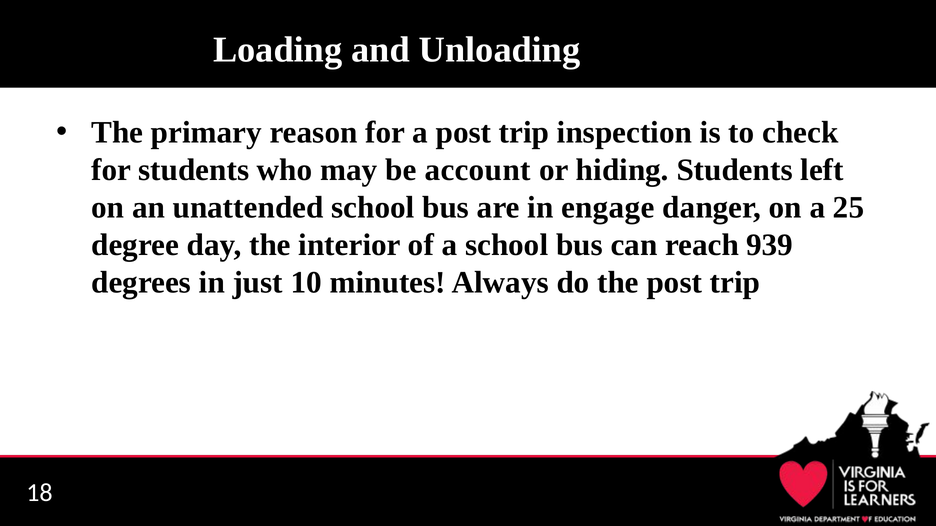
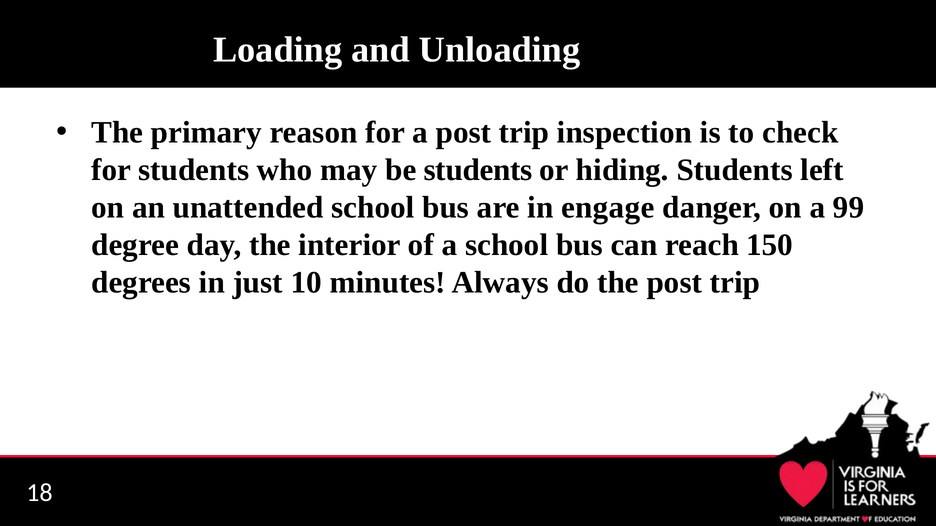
be account: account -> students (478, 170)
25: 25 -> 99 (849, 208)
939: 939 -> 150 (770, 245)
